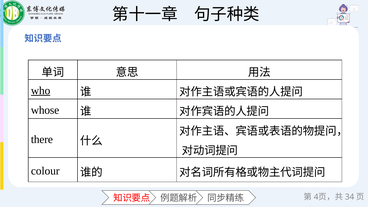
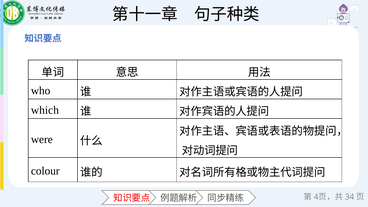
who underline: present -> none (41, 91)
whose: whose -> which (45, 110)
there: there -> were (42, 139)
